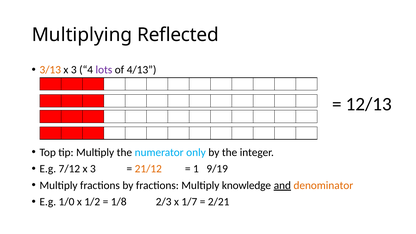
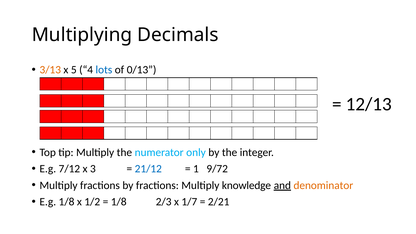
Reflected: Reflected -> Decimals (178, 35)
3: 3 -> 5 (74, 70)
lots colour: purple -> blue (104, 70)
4/13: 4/13 -> 0/13 (142, 70)
21/12 colour: orange -> blue (148, 169)
9/19: 9/19 -> 9/72 (217, 169)
E.g 1/0: 1/0 -> 1/8 (67, 202)
